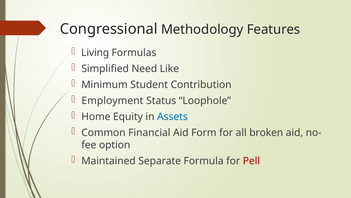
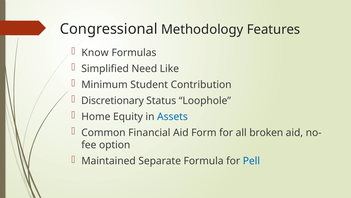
Living: Living -> Know (95, 53)
Employment: Employment -> Discretionary (113, 100)
Pell colour: red -> blue (251, 161)
